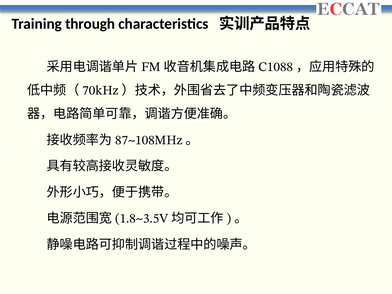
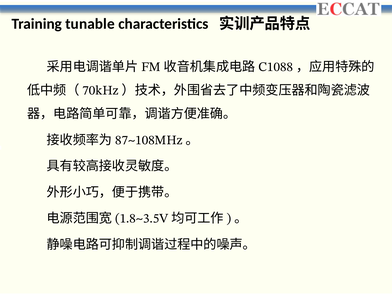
through: through -> tunable (90, 24)
